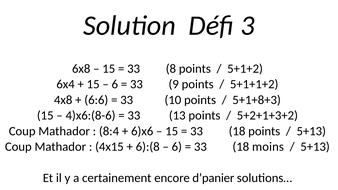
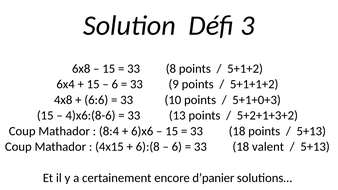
5+1+8+3: 5+1+8+3 -> 5+1+0+3 (257, 100)
moins: moins -> valent (268, 147)
